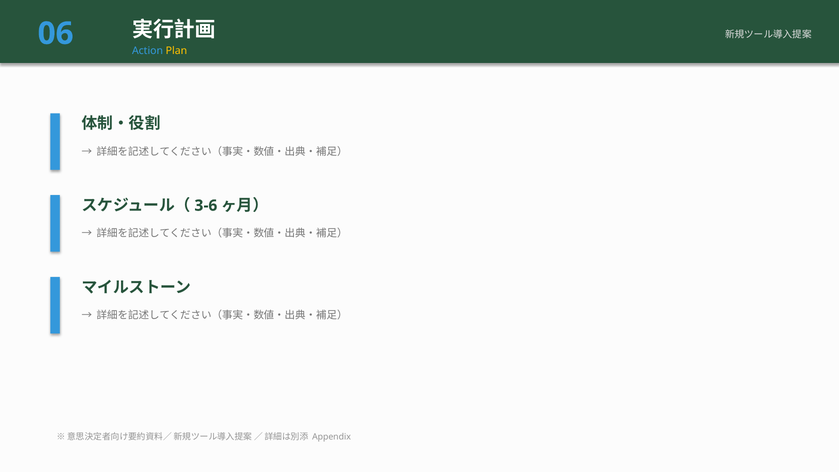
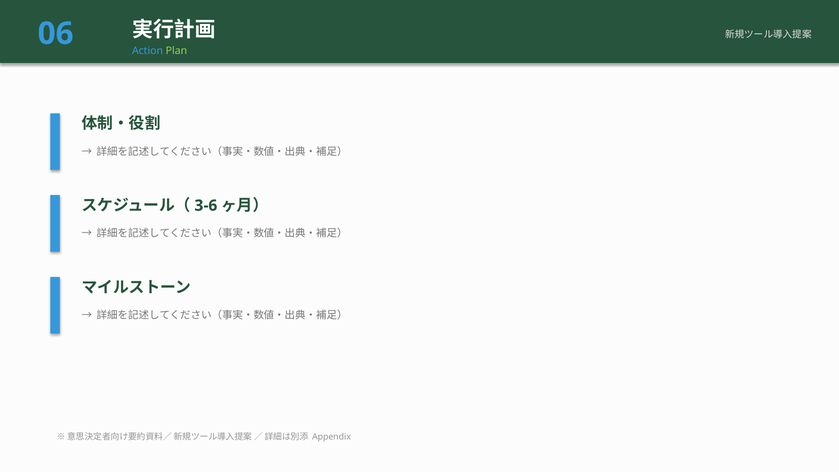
Plan colour: yellow -> light green (176, 51)
